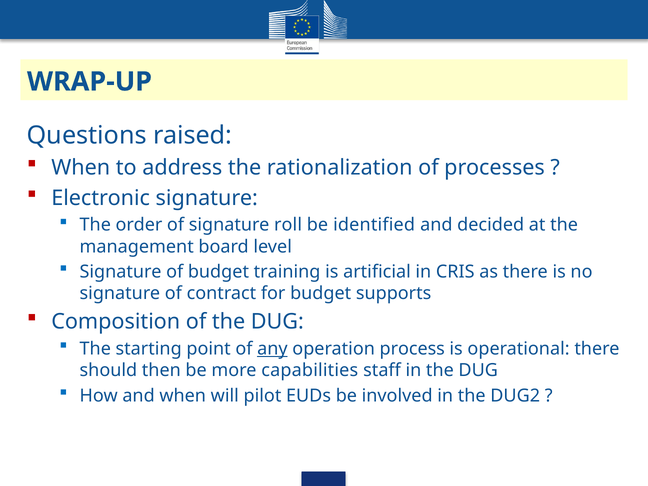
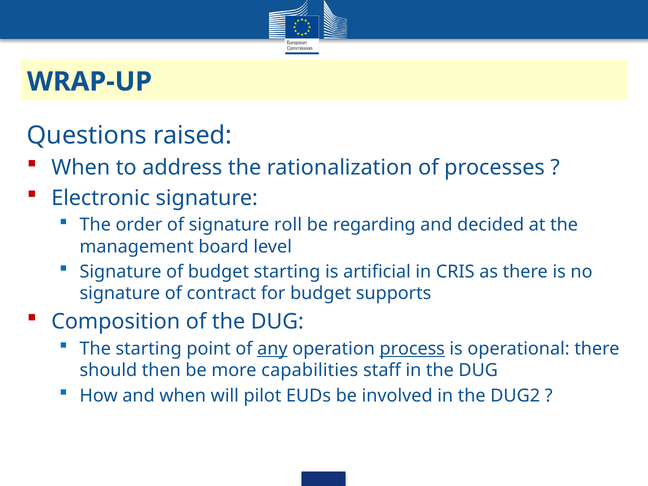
identified: identified -> regarding (374, 225)
budget training: training -> starting (287, 272)
process underline: none -> present (412, 349)
